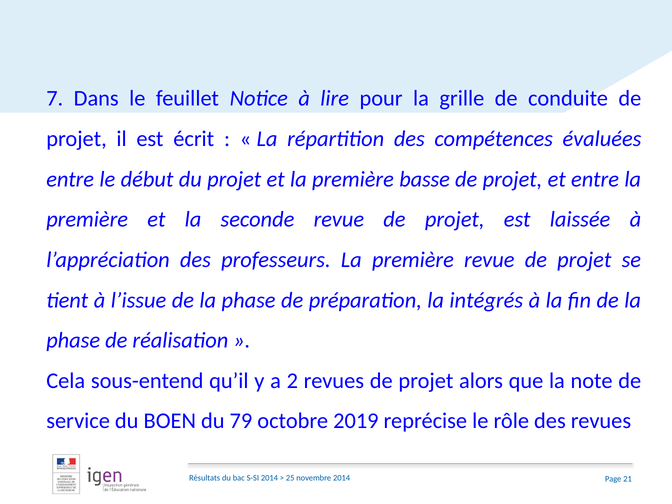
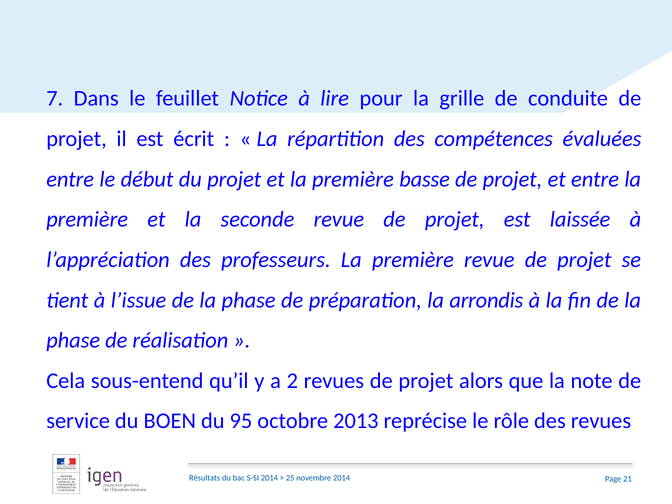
intégrés: intégrés -> arrondis (486, 300)
79: 79 -> 95 (241, 421)
2019: 2019 -> 2013 (356, 421)
